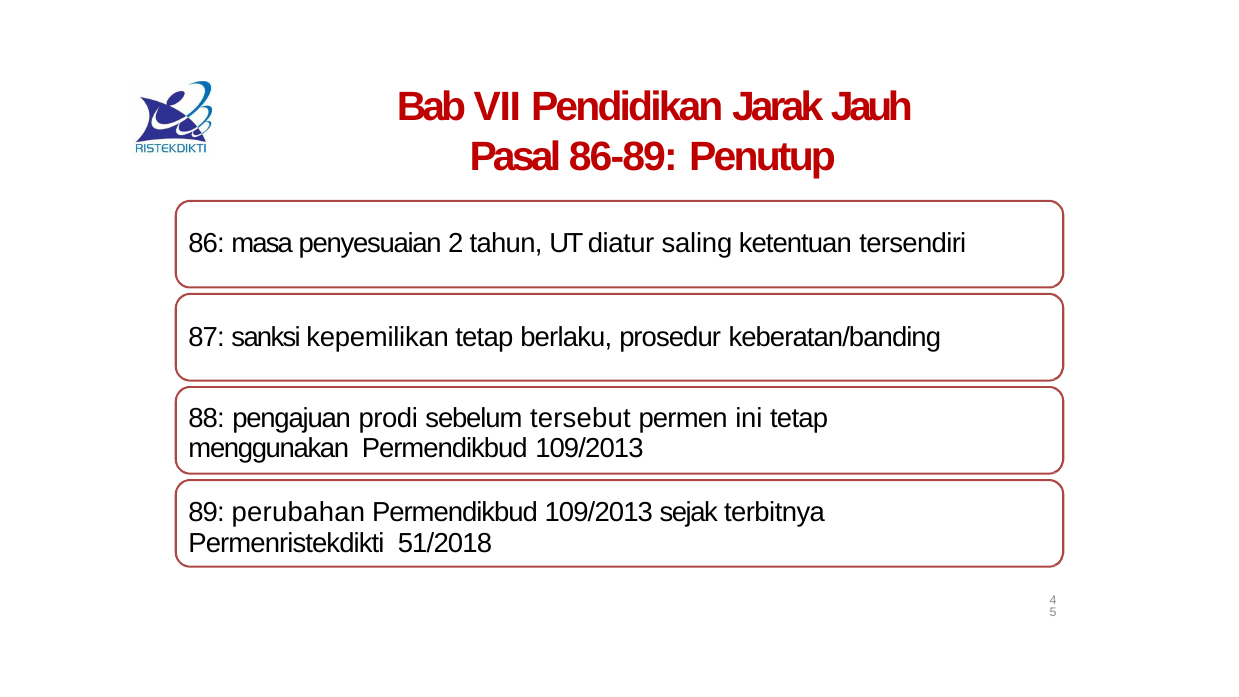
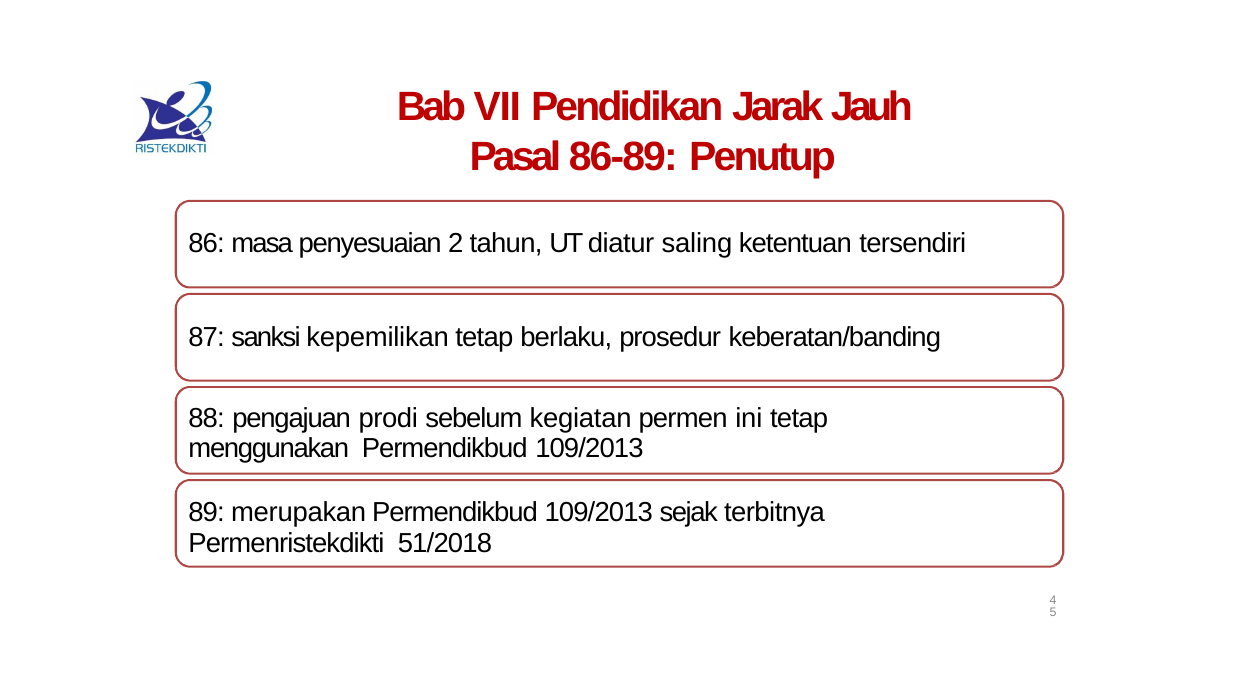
tersebut: tersebut -> kegiatan (581, 418)
perubahan: perubahan -> merupakan (299, 513)
